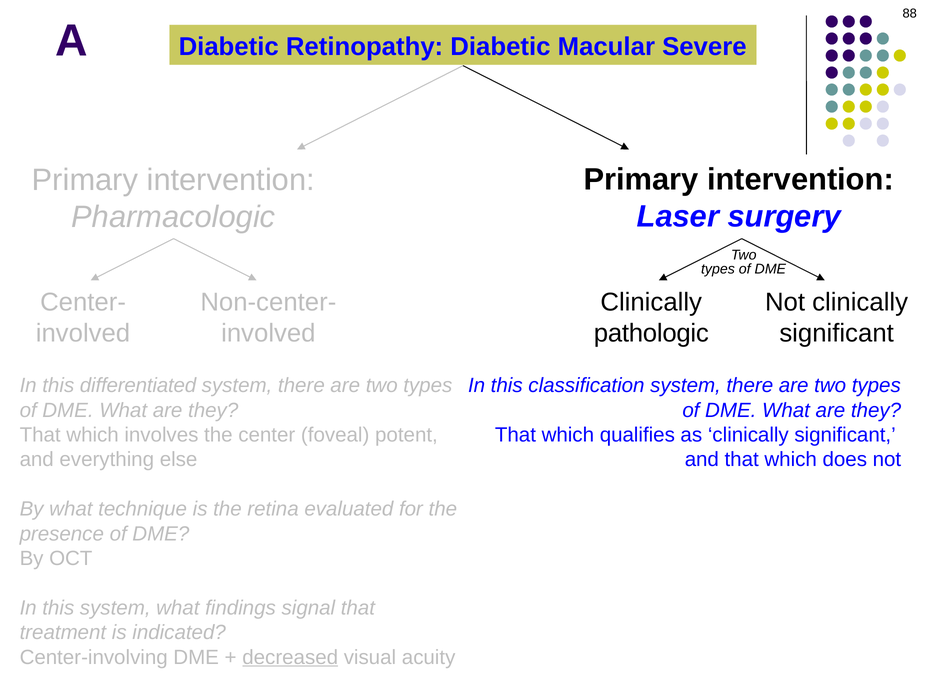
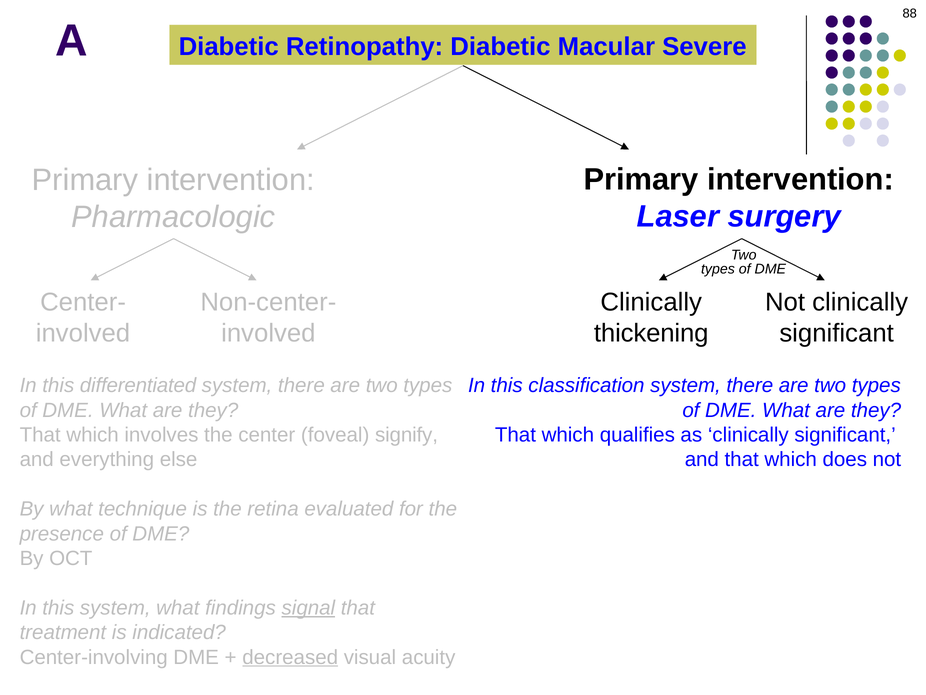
pathologic: pathologic -> thickening (651, 333)
potent: potent -> signify (406, 435)
signal underline: none -> present (308, 607)
